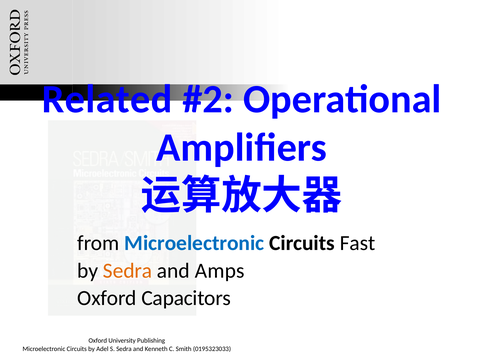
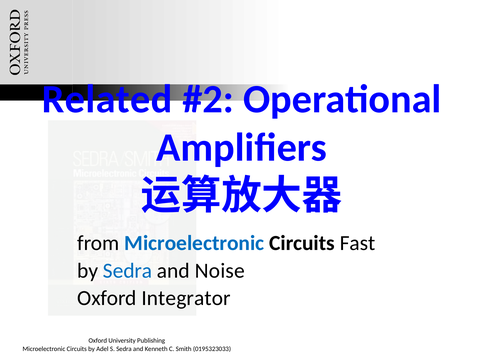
Sedra colour: orange -> blue (128, 271)
Amps: Amps -> Noise (220, 271)
Capacitors: Capacitors -> Integrator (186, 298)
